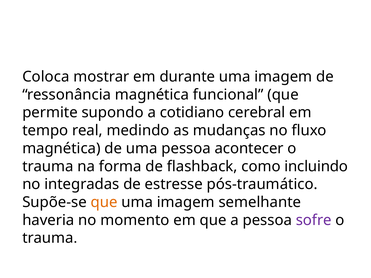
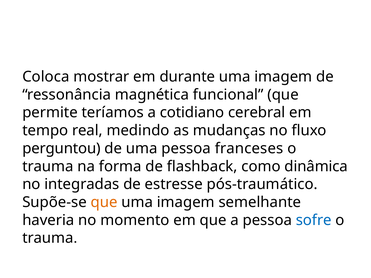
supondo: supondo -> teríamos (113, 113)
magnética: magnética -> perguntou (61, 149)
acontecer: acontecer -> franceses (249, 149)
incluindo: incluindo -> dinâmica (316, 166)
sofre colour: purple -> blue (314, 220)
